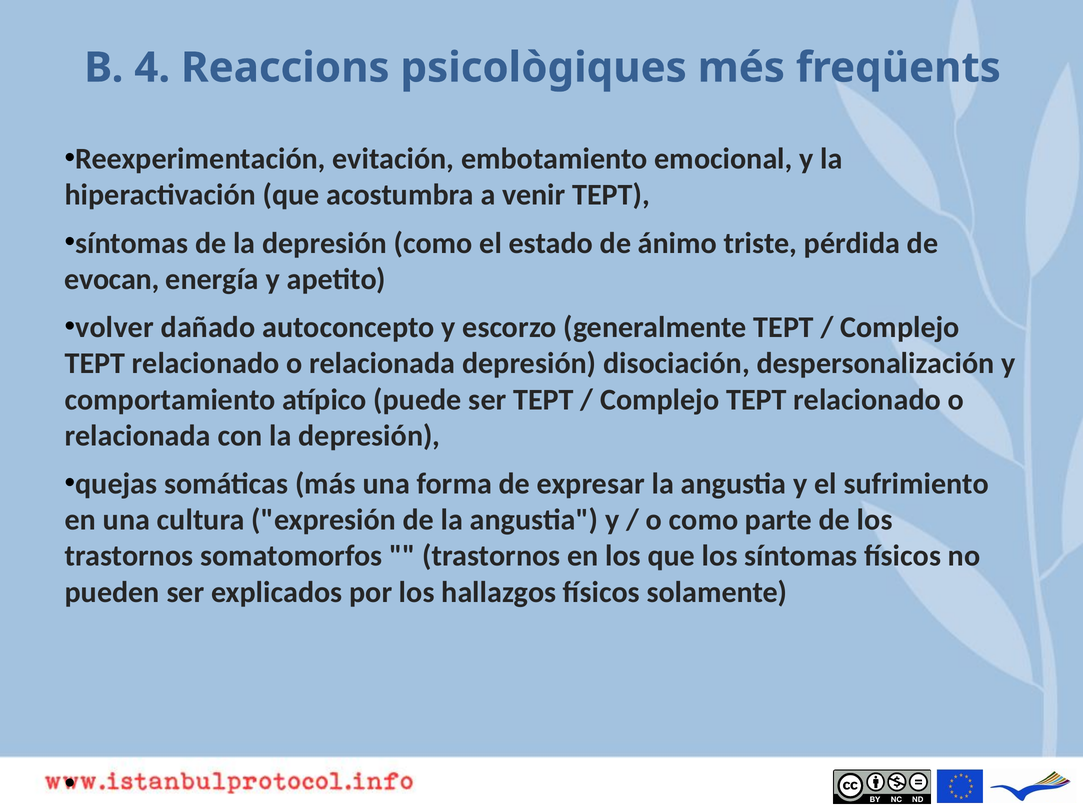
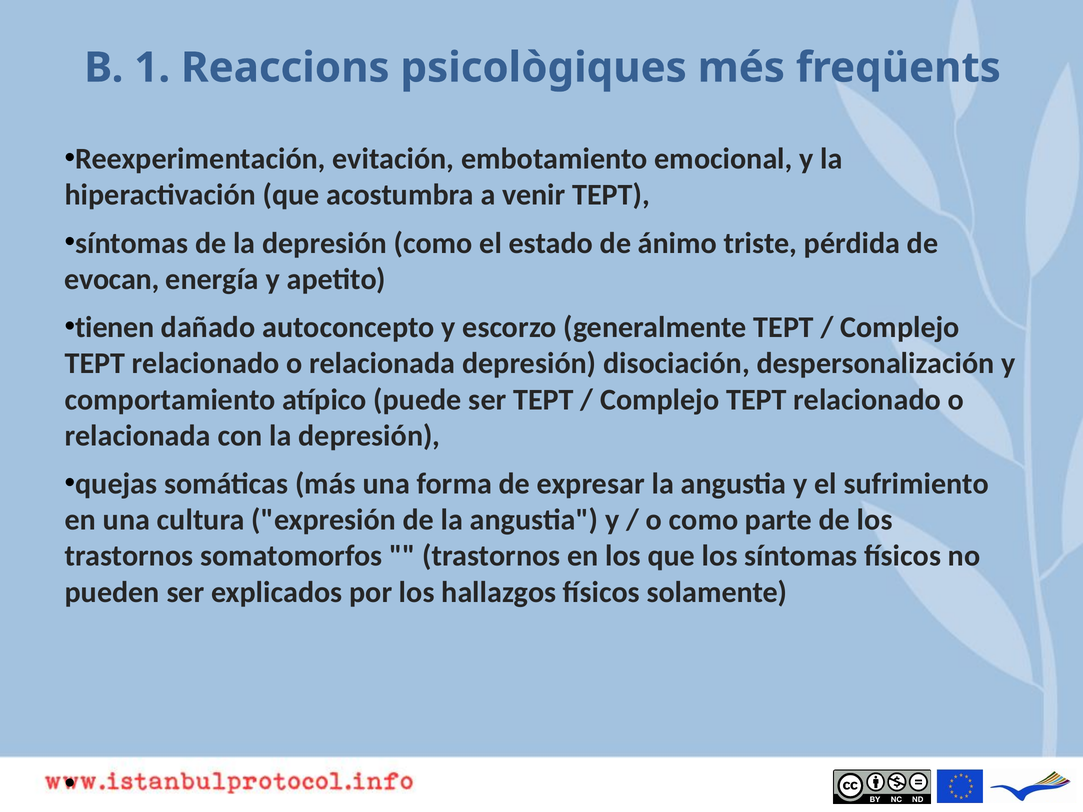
4: 4 -> 1 (152, 68)
volver: volver -> tienen (115, 328)
